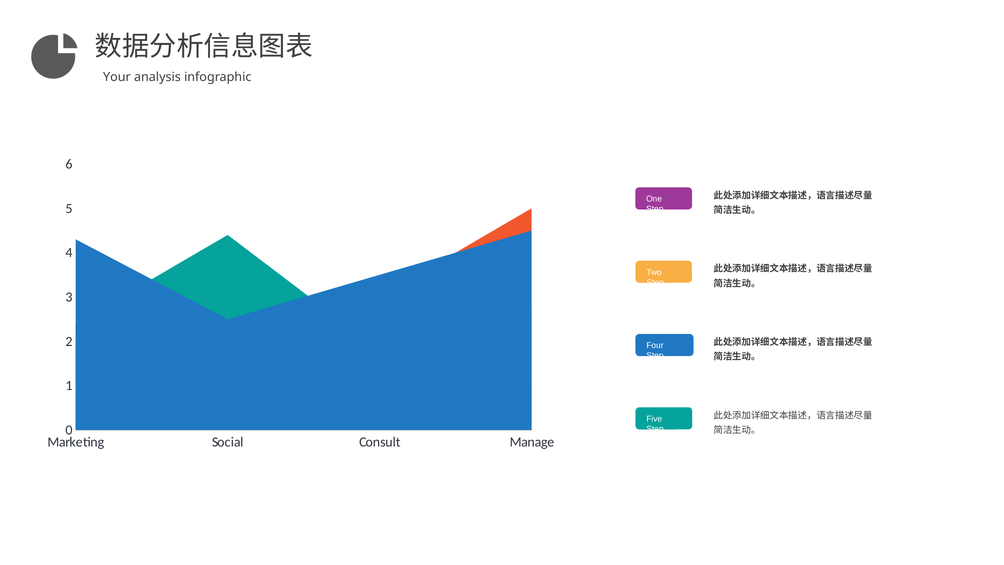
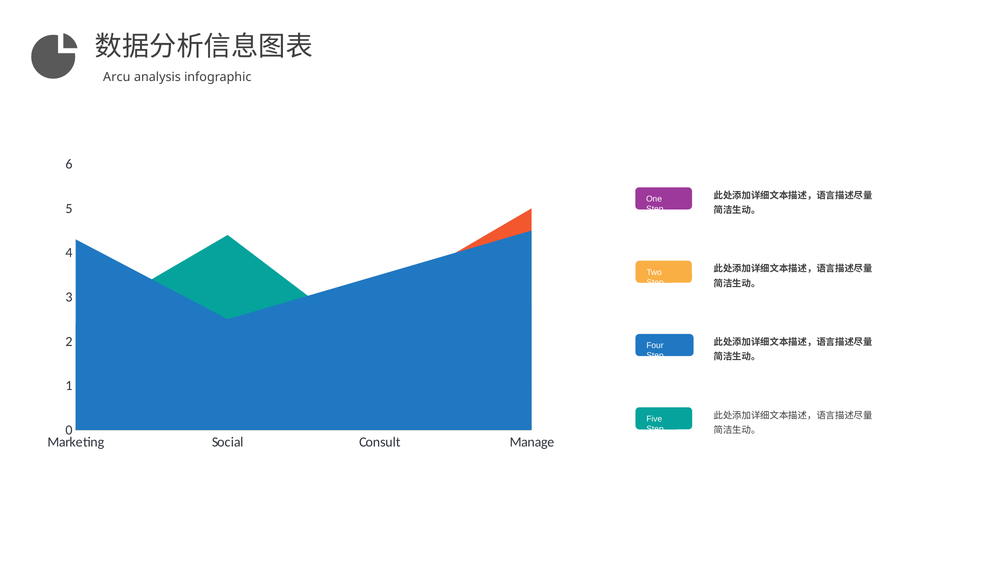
Your: Your -> Arcu (117, 77)
